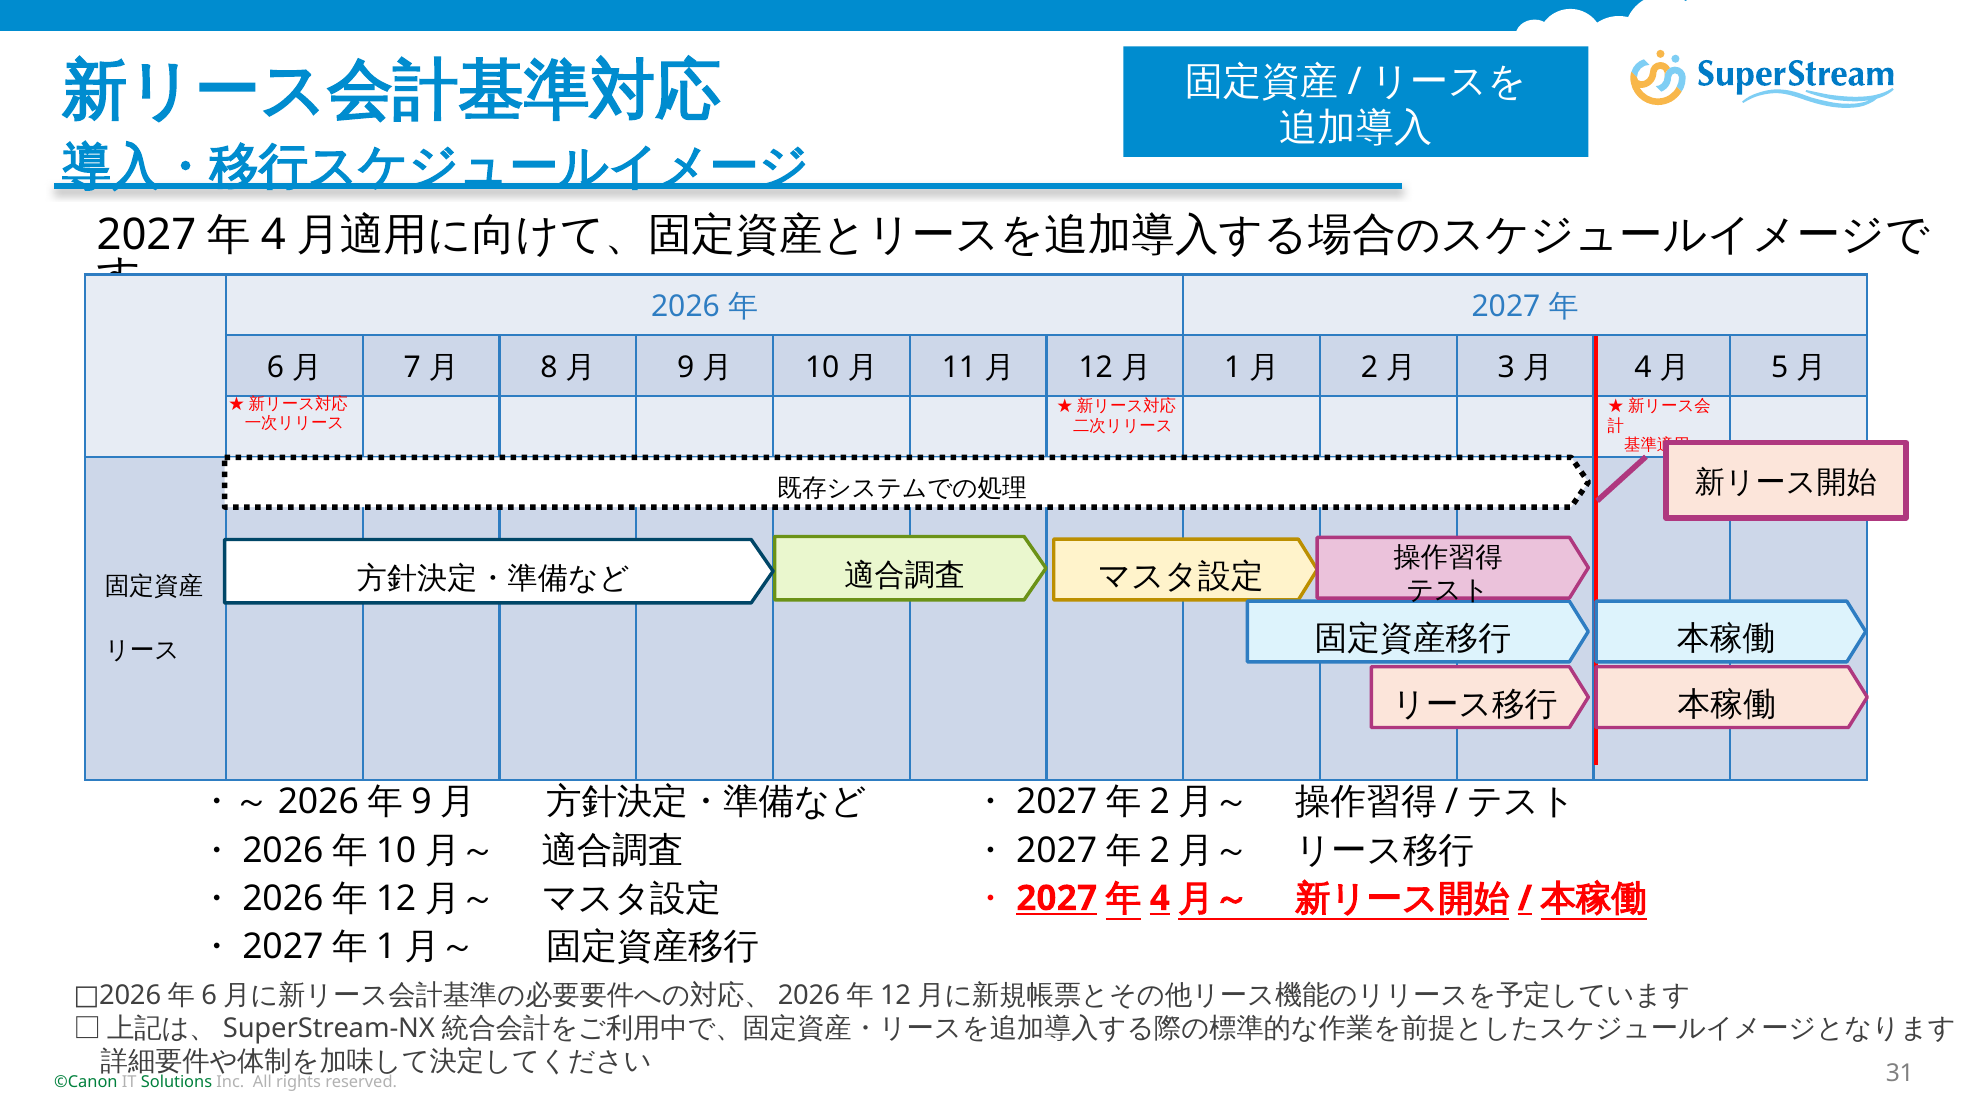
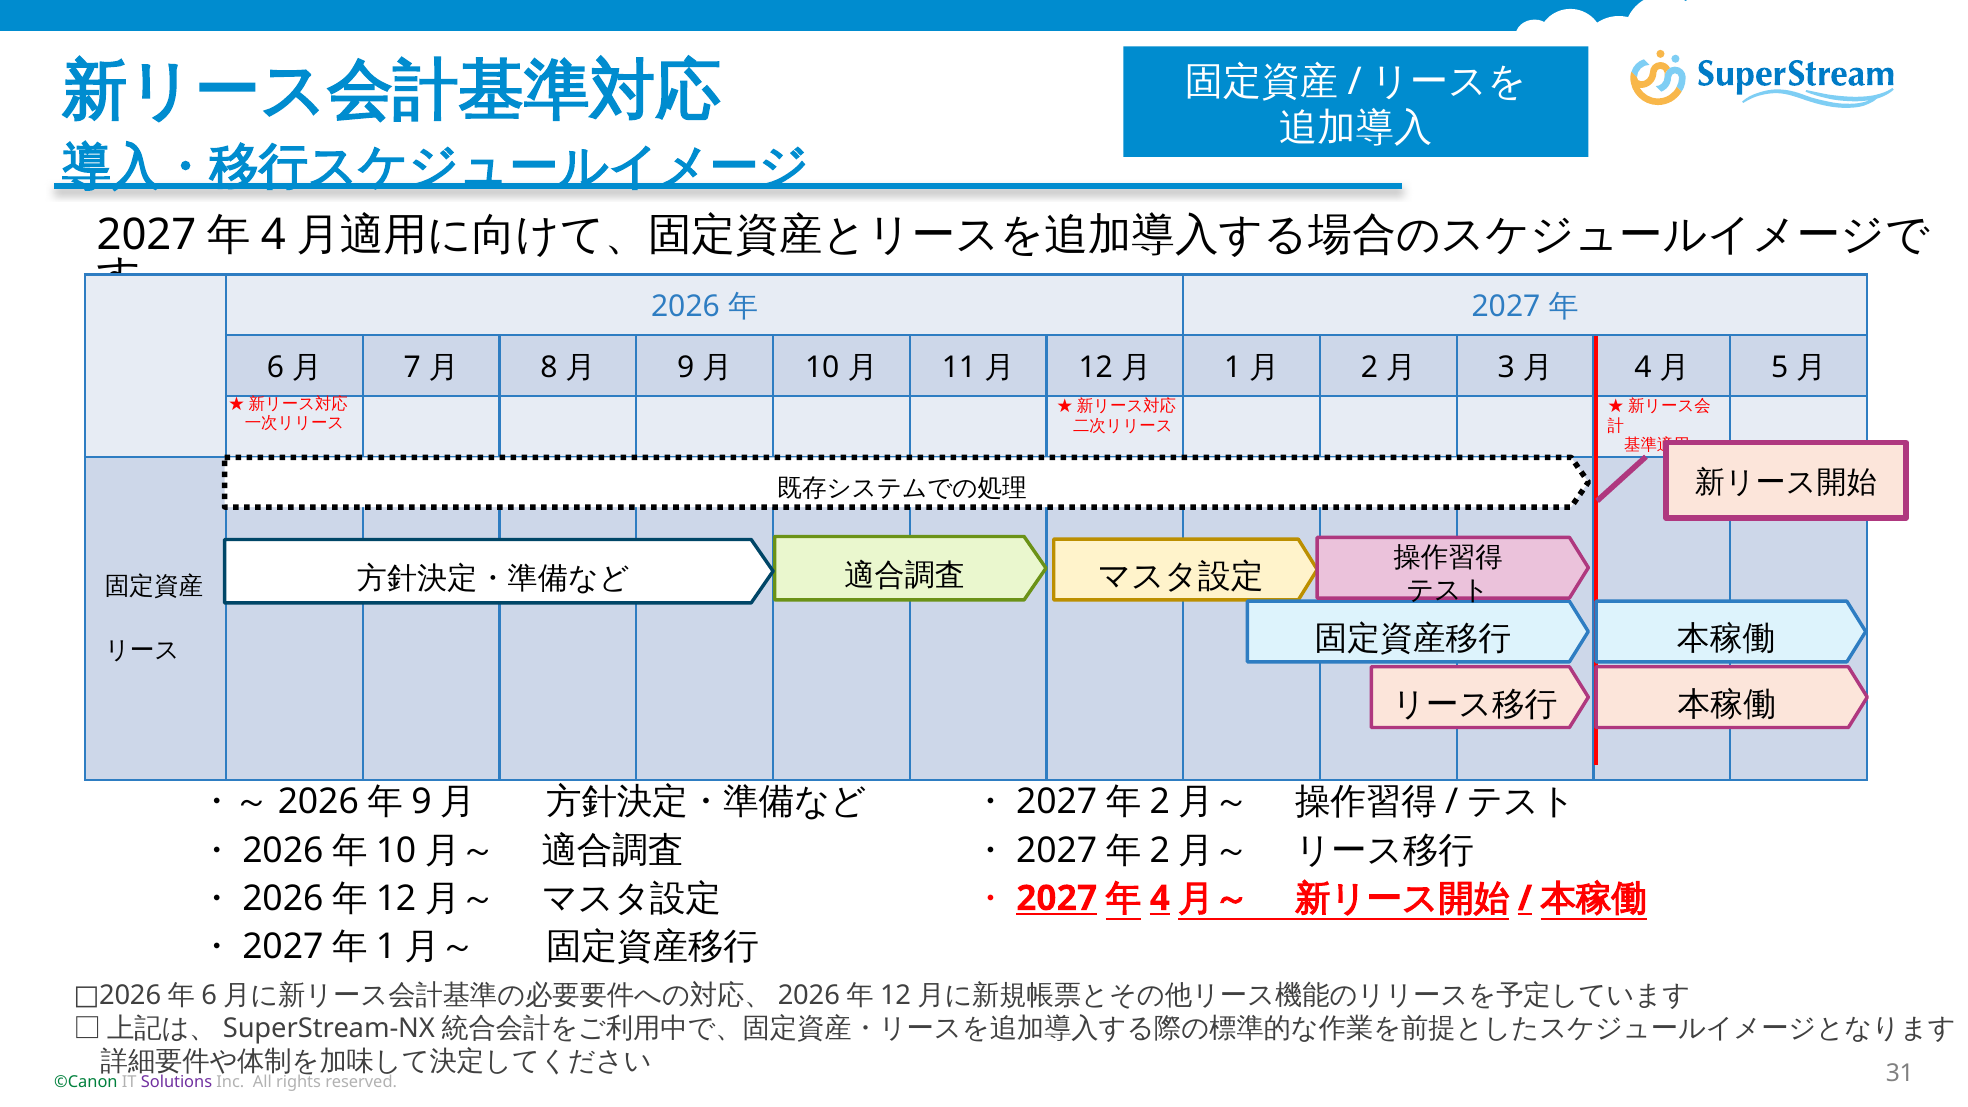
Solutions colour: green -> purple (177, 1082)
